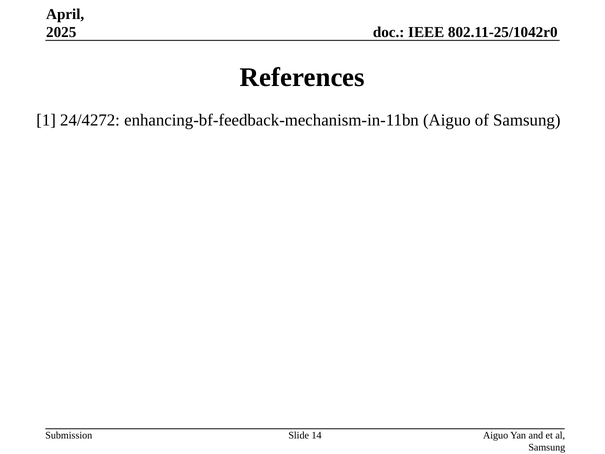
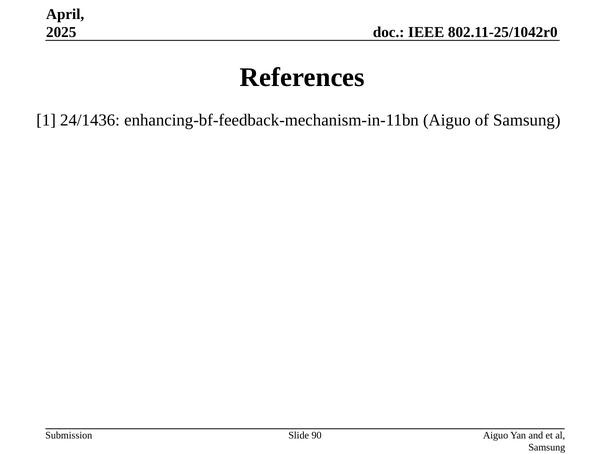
24/4272: 24/4272 -> 24/1436 (90, 120)
14: 14 -> 90 (317, 435)
